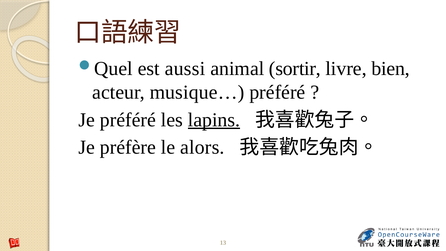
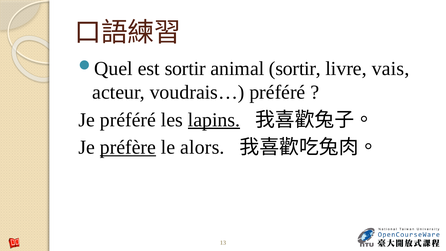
est aussi: aussi -> sortir (185, 68)
bien: bien -> vais (390, 68)
musique…: musique… -> voudrais… (197, 92)
préfère underline: none -> present (128, 147)
